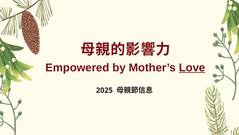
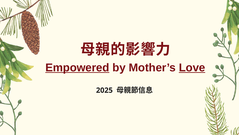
Empowered underline: none -> present (77, 67)
